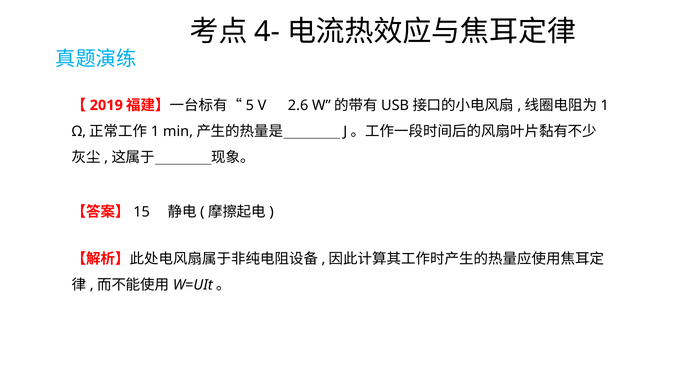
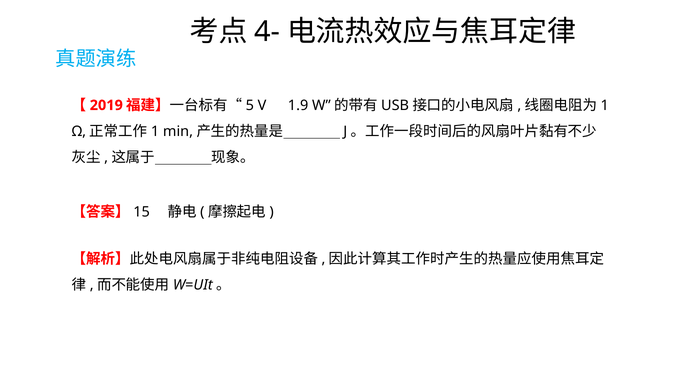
2.6: 2.6 -> 1.9 (298, 105)
